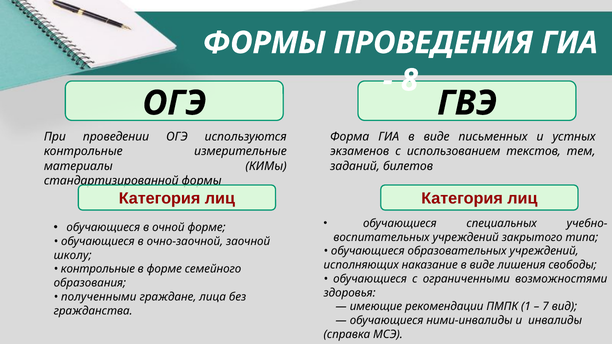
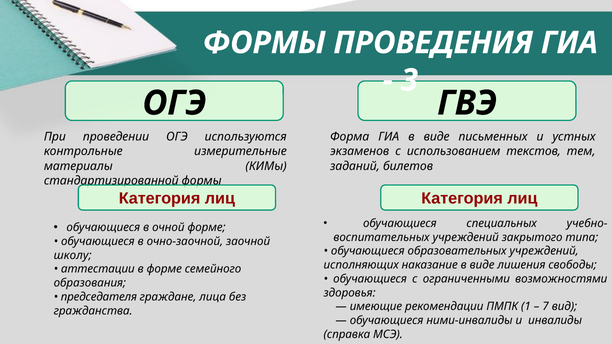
8: 8 -> 3 (409, 80)
контрольные: контрольные -> аттестации (98, 269)
полученными: полученными -> председателя (99, 297)
